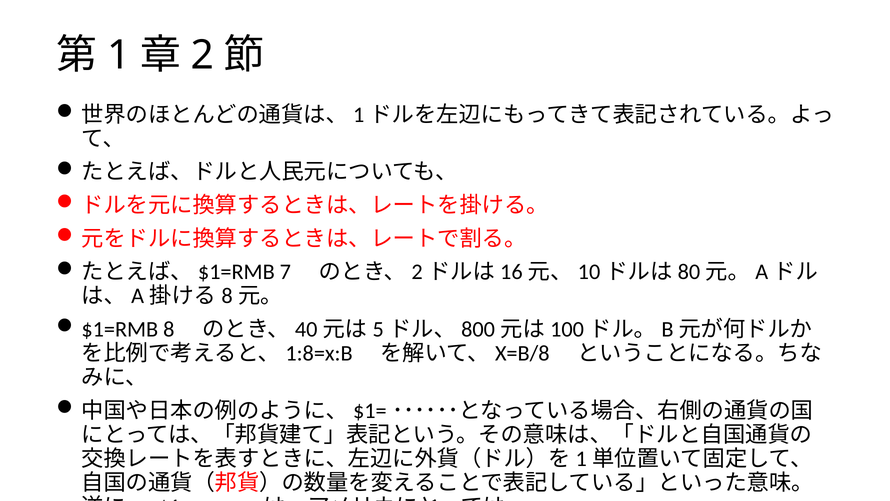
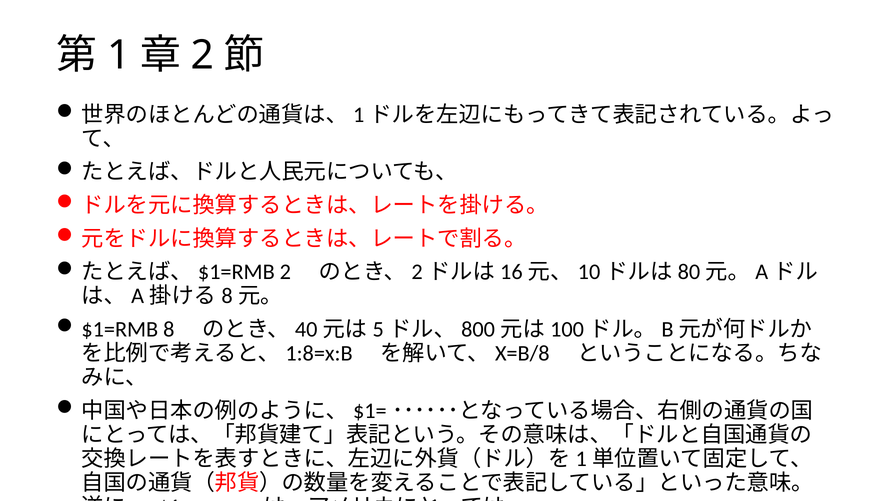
7: 7 -> 2 (285, 272)
